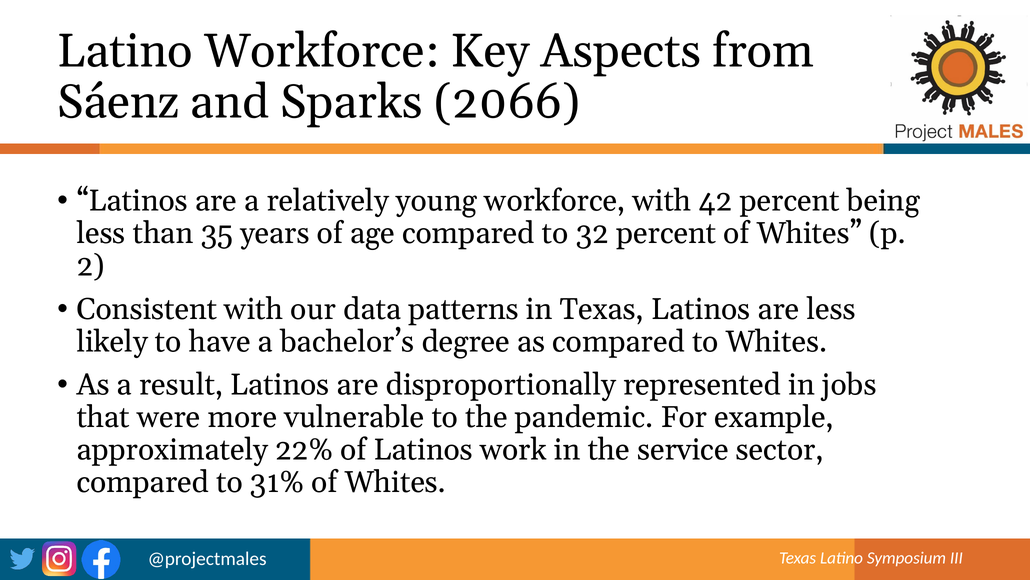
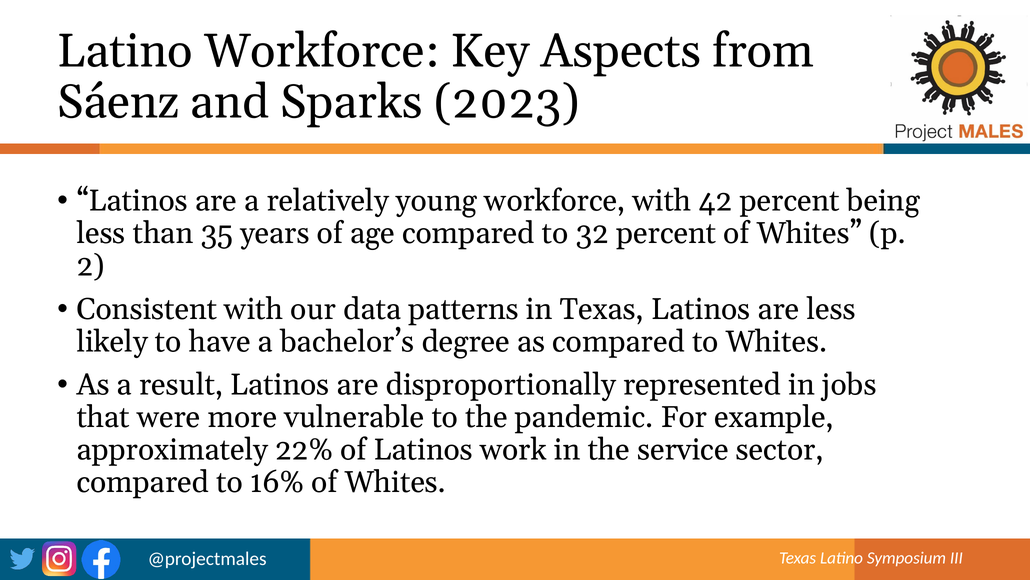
2066: 2066 -> 2023 (507, 102)
31%: 31% -> 16% (277, 482)
